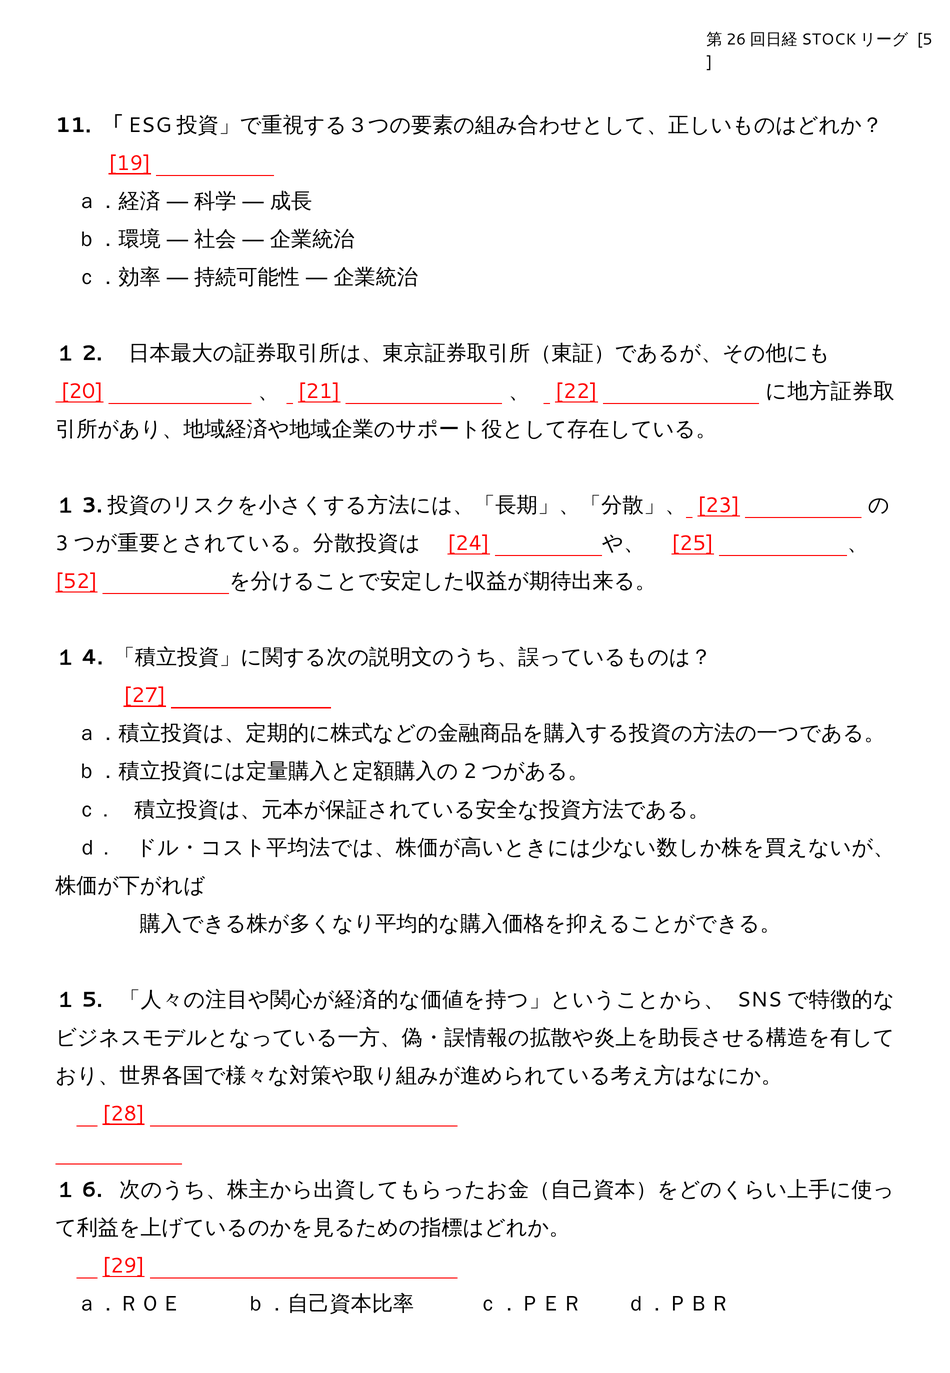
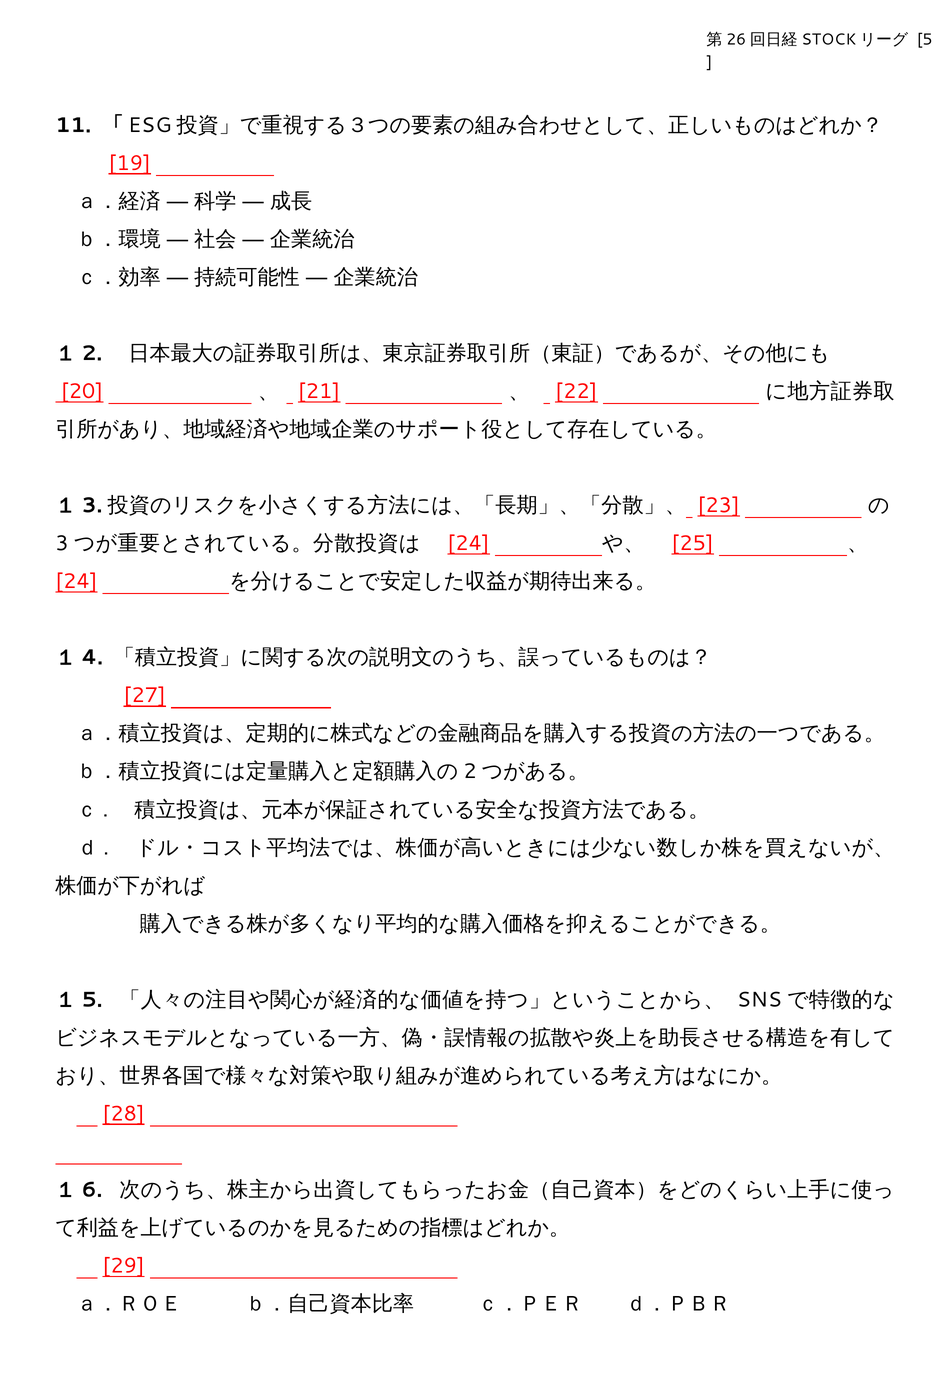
52: 52 -> 24 (76, 581)
